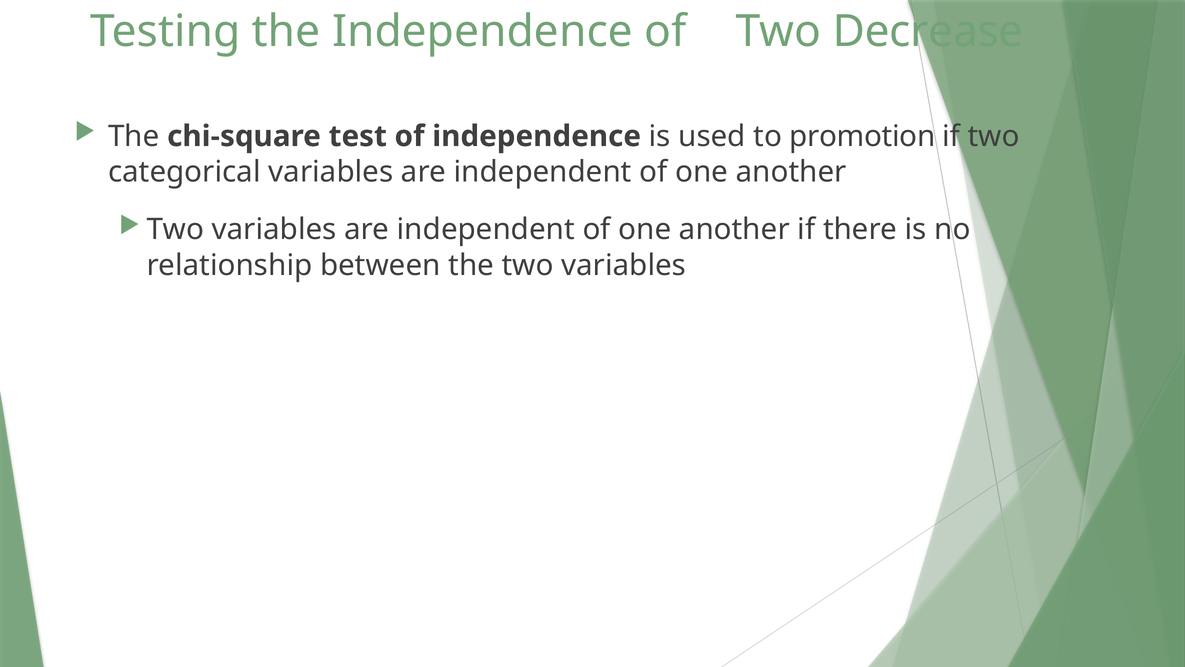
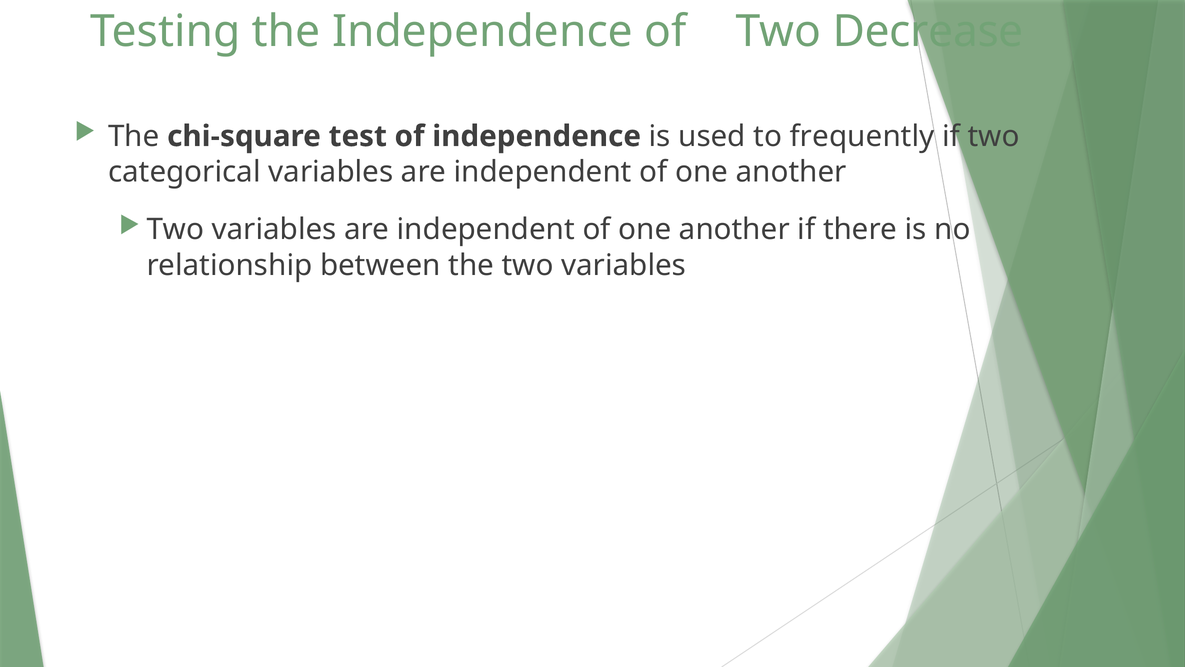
promotion: promotion -> frequently (862, 136)
